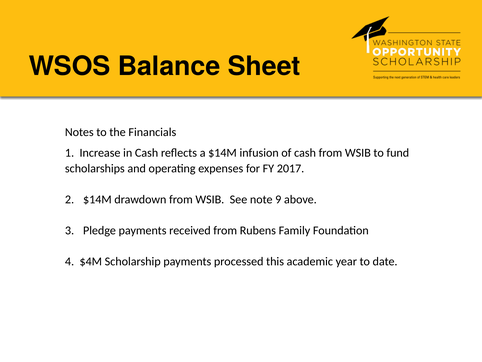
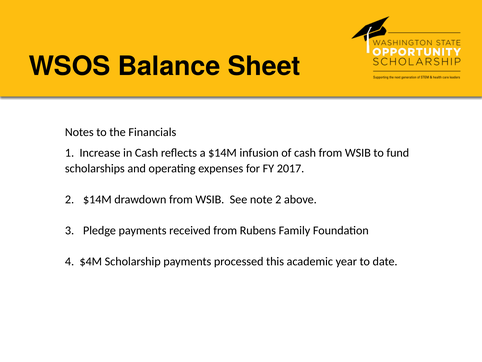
note 9: 9 -> 2 (278, 199)
